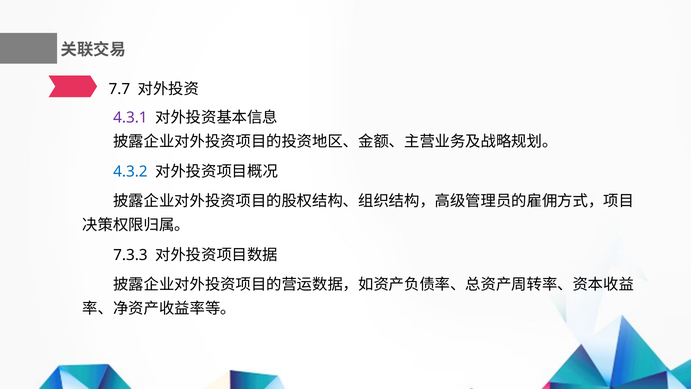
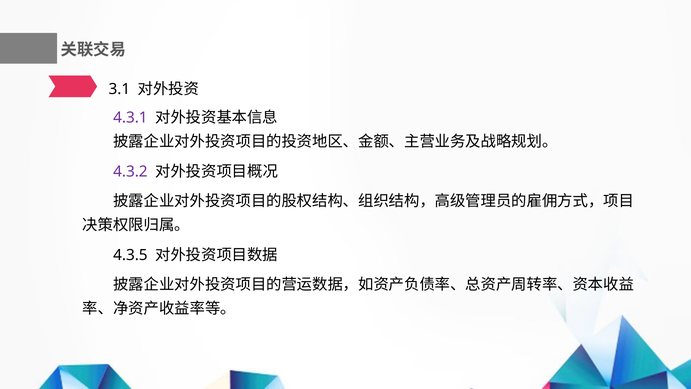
7.7: 7.7 -> 3.1 (119, 89)
4.3.2 colour: blue -> purple (130, 171)
7.3.3: 7.3.3 -> 4.3.5 (130, 255)
